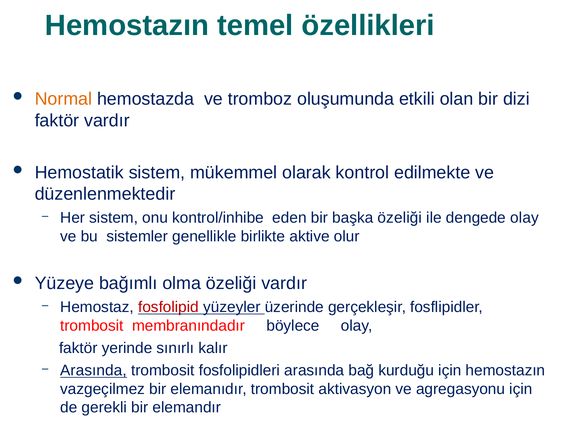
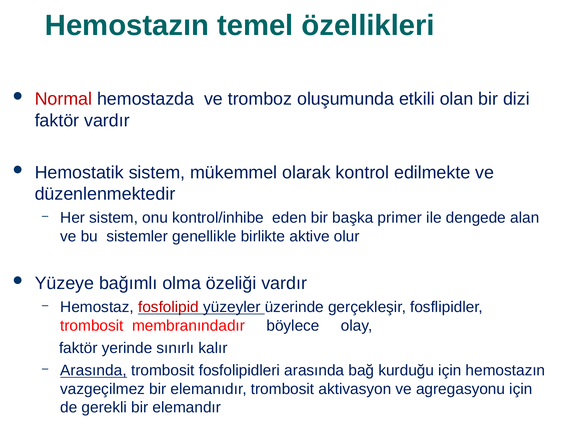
Normal colour: orange -> red (63, 99)
başka özeliği: özeliği -> primer (400, 218)
dengede olay: olay -> alan (525, 218)
